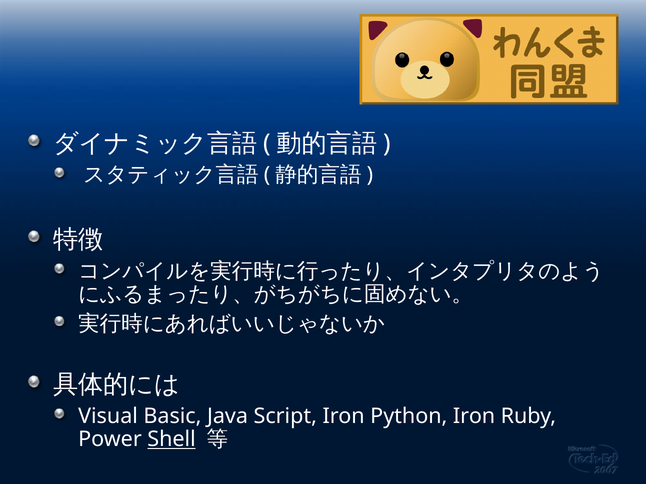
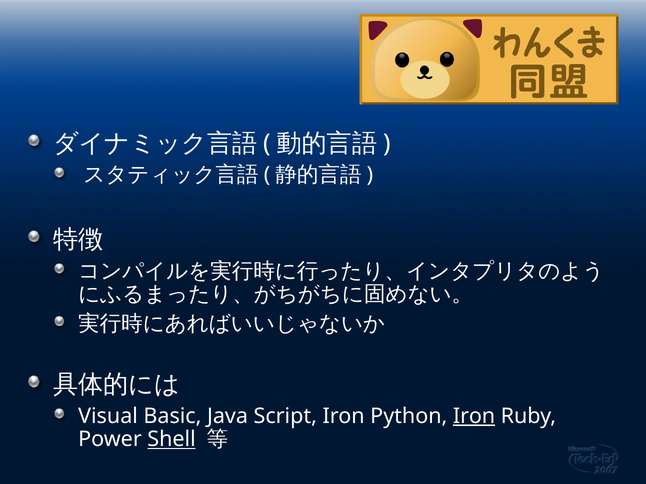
Iron underline: none -> present (474, 417)
